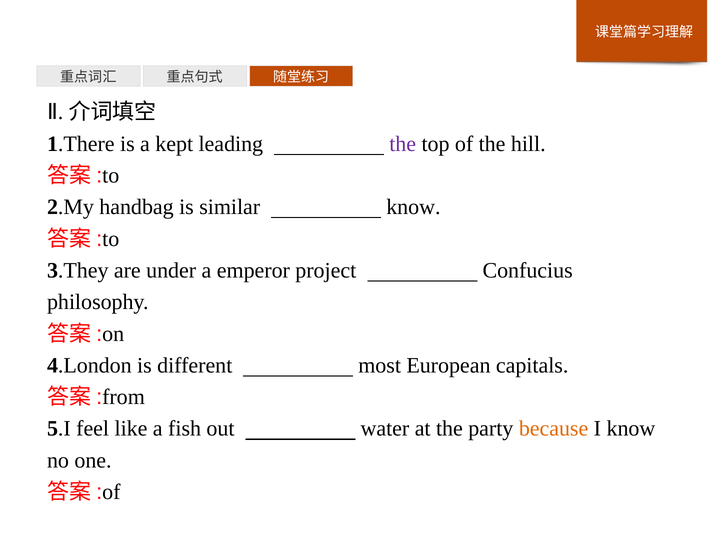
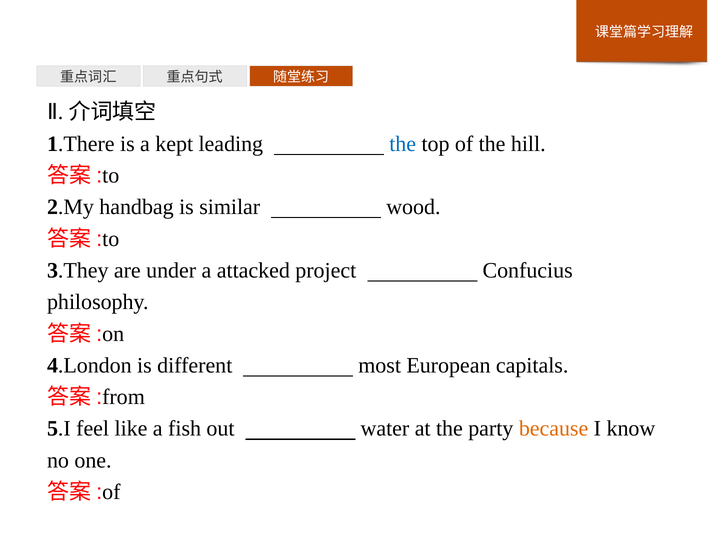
the colour: purple -> blue (403, 144)
similar know: know -> wood (413, 207)
emperor: emperor -> attacked (253, 270)
